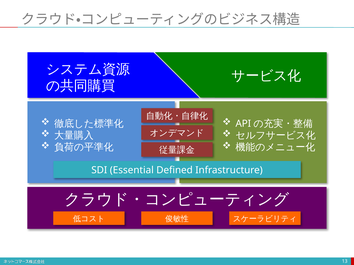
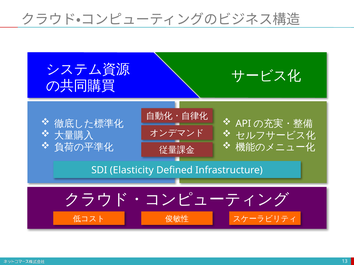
Essential: Essential -> Elasticity (132, 171)
